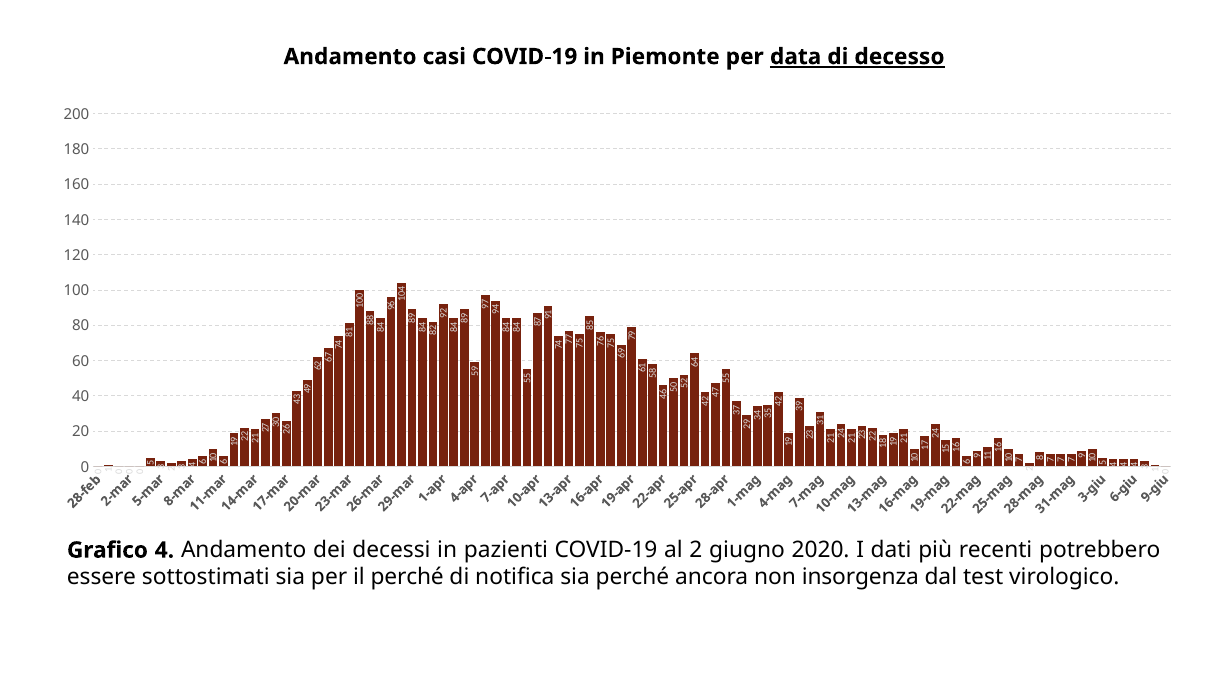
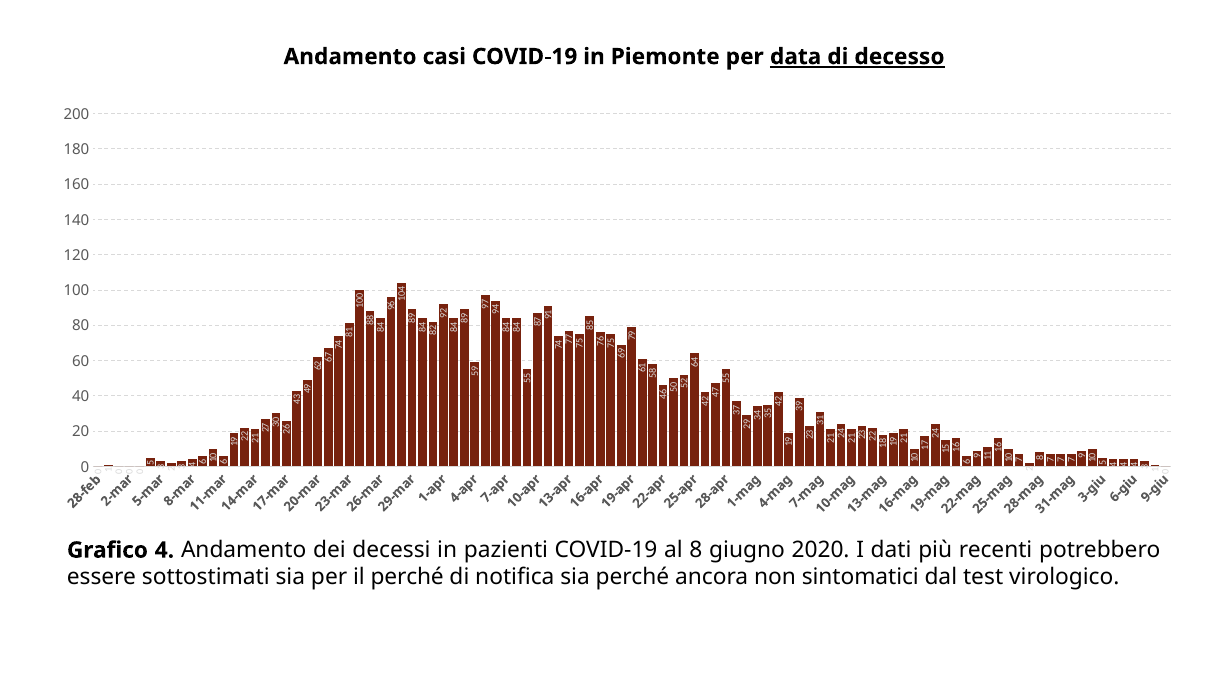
al 2: 2 -> 8 (696, 550)
insorgenza: insorgenza -> sintomatici (860, 578)
